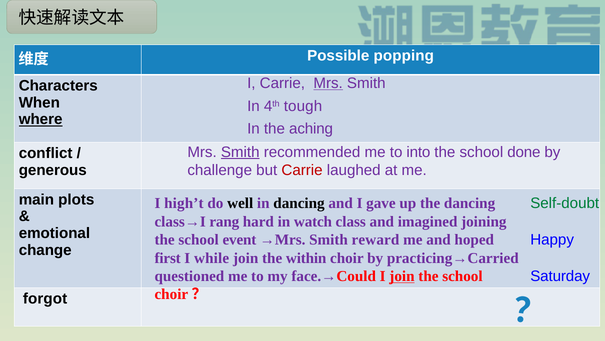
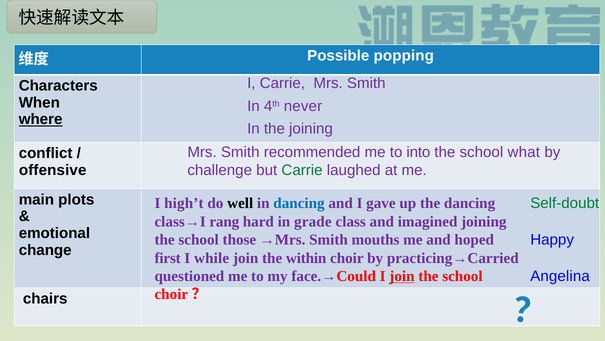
Mrs underline: present -> none (328, 83)
tough: tough -> never (303, 106)
the aching: aching -> joining (311, 129)
Smith underline: present -> none (240, 152)
done: done -> what (524, 152)
generous: generous -> offensive (53, 170)
Carrie colour: red -> green (302, 170)
dancing colour: black -> blue (299, 203)
watch: watch -> grade (313, 221)
event: event -> those (239, 239)
reward: reward -> mouths (376, 239)
Saturday: Saturday -> Angelina (560, 276)
forgot: forgot -> chairs (45, 298)
